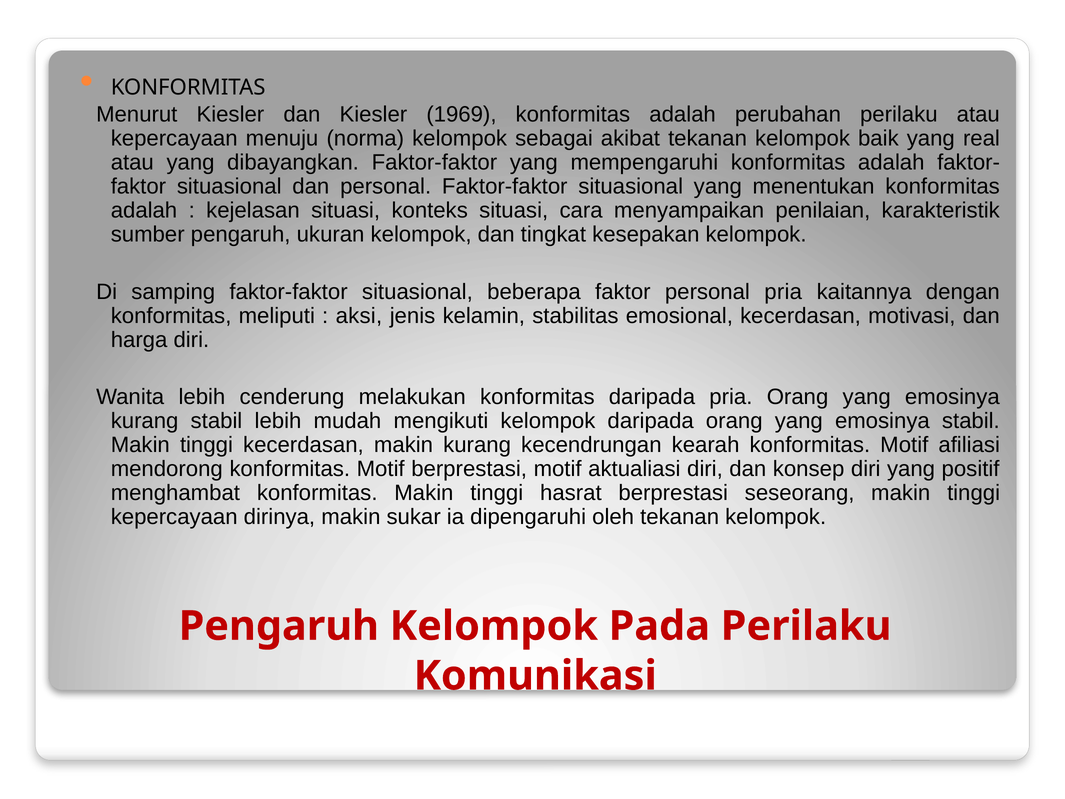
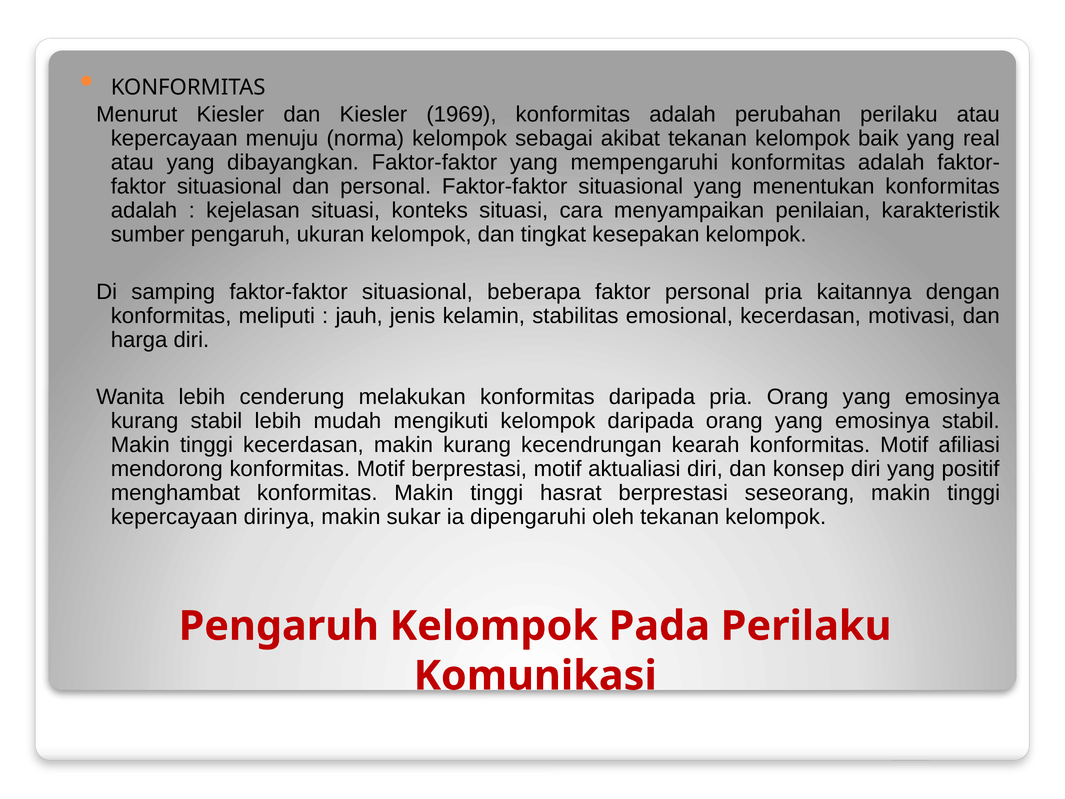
aksi: aksi -> jauh (359, 316)
